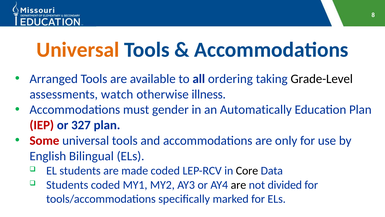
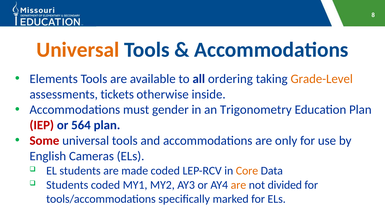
Arranged: Arranged -> Elements (54, 79)
Grade-Level colour: black -> orange (322, 79)
watch: watch -> tickets (117, 94)
illness: illness -> inside (209, 94)
Automatically: Automatically -> Trigonometry (256, 110)
327: 327 -> 564 (81, 125)
Bilingual: Bilingual -> Cameras (91, 156)
Core colour: black -> orange (247, 170)
are colour: black -> orange (238, 184)
